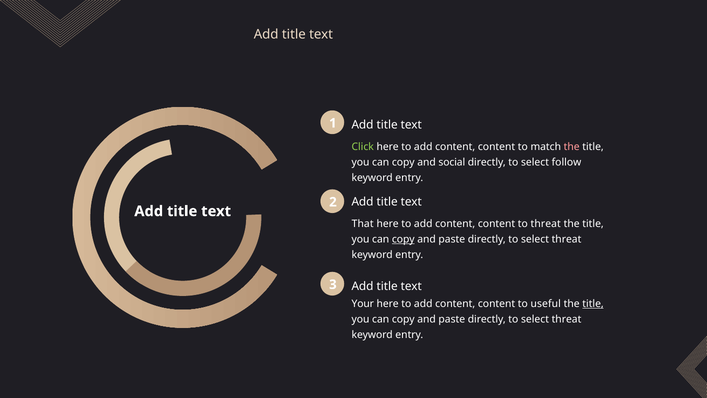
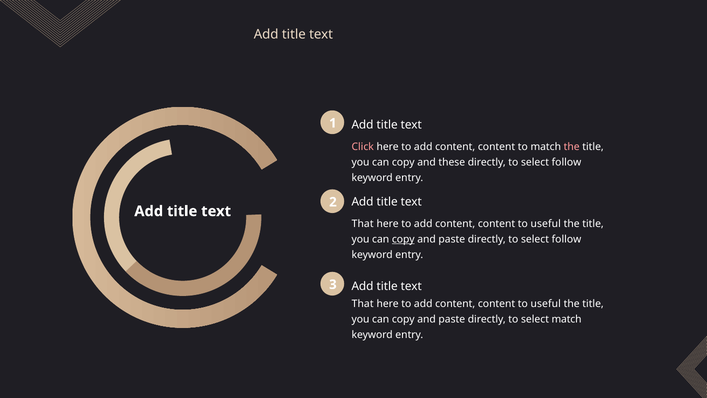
Click colour: light green -> pink (363, 147)
social: social -> these (452, 162)
threat: threat -> useful (546, 223)
threat: threat -> follow (566, 239)
Your: Your -> That (363, 304)
title underline: present -> none (593, 304)
threat: threat -> match (567, 319)
